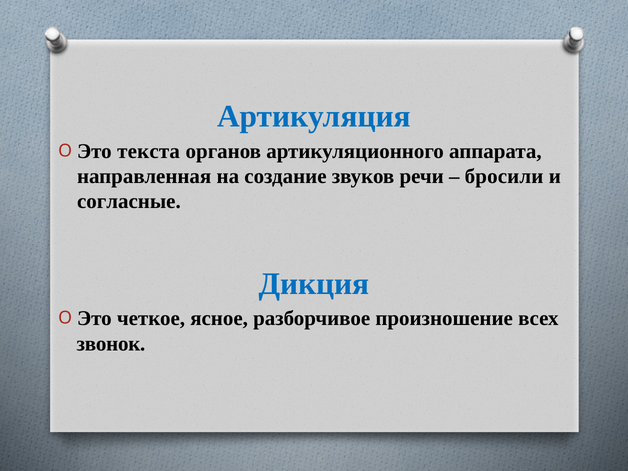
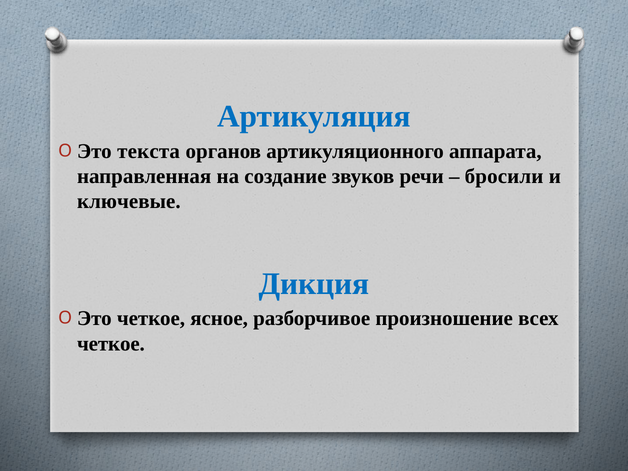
согласные: согласные -> ключевые (129, 201)
звонок: звонок -> четкое (111, 344)
